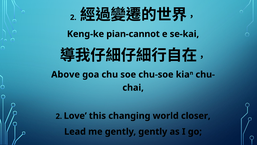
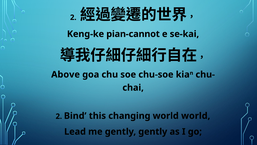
Love: Love -> Bind (75, 115)
world closer: closer -> world (196, 115)
